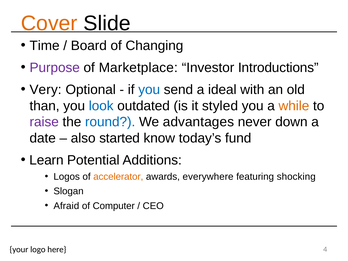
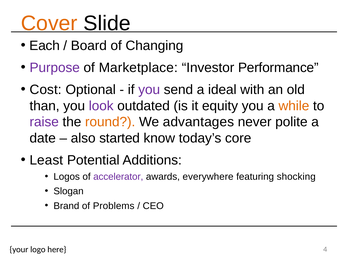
Time: Time -> Each (45, 46)
Introductions: Introductions -> Performance (278, 68)
Very: Very -> Cost (46, 90)
you colour: blue -> purple (149, 90)
look colour: blue -> purple (101, 106)
styled: styled -> equity (220, 106)
round colour: blue -> orange (110, 122)
down: down -> polite (292, 122)
fund: fund -> core (238, 138)
Learn: Learn -> Least (46, 160)
accelerator colour: orange -> purple (118, 177)
Afraid: Afraid -> Brand (66, 206)
Computer: Computer -> Problems (114, 206)
